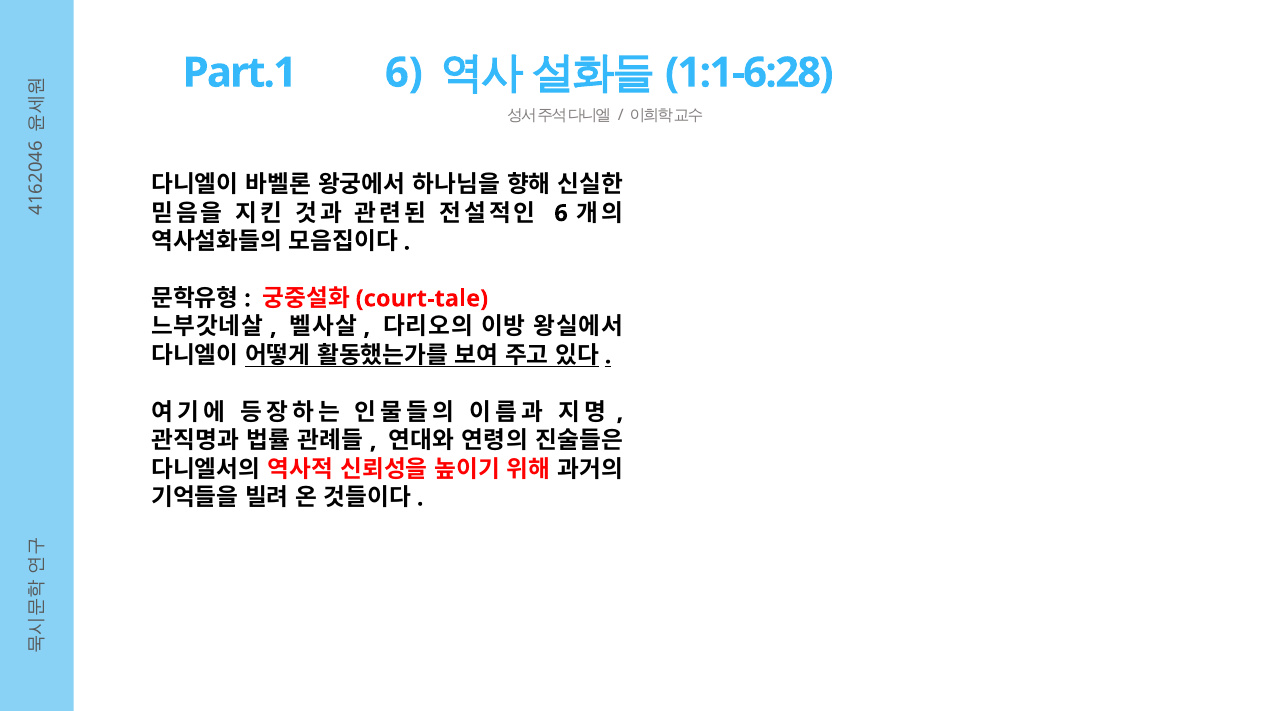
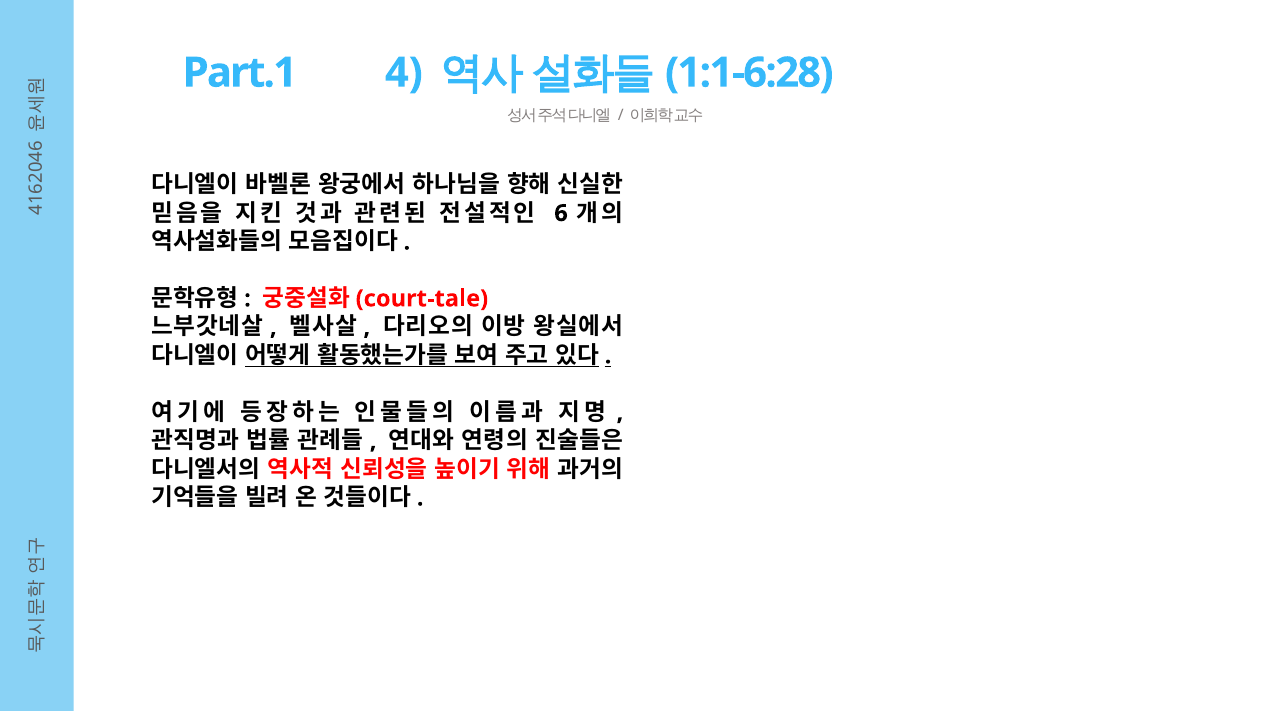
Part.1 6: 6 -> 4 (404, 73)
